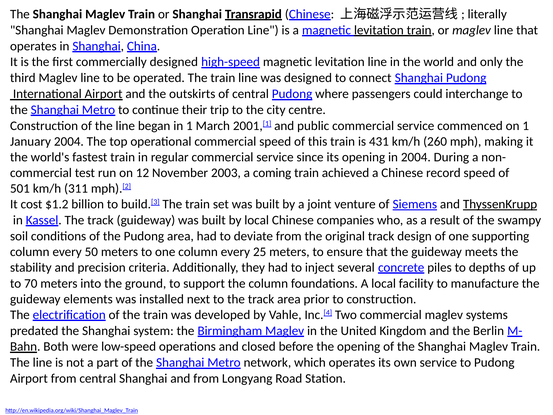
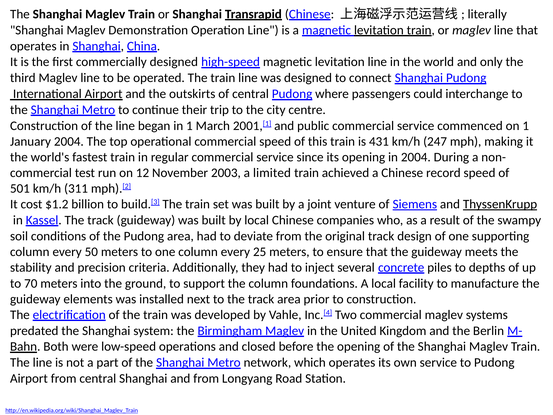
260: 260 -> 247 (435, 141)
coming: coming -> limited (272, 173)
